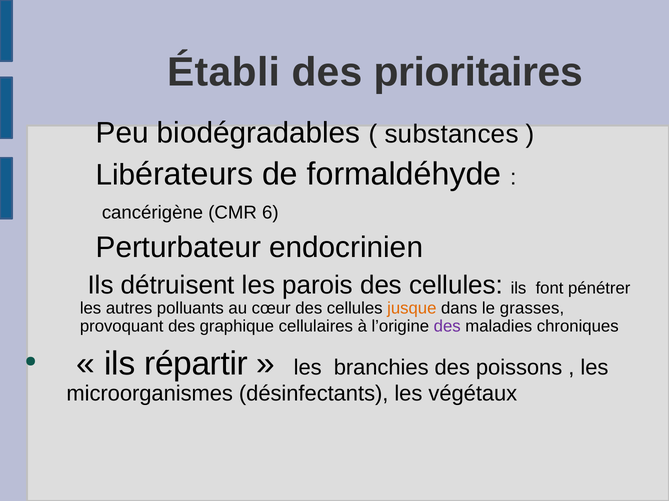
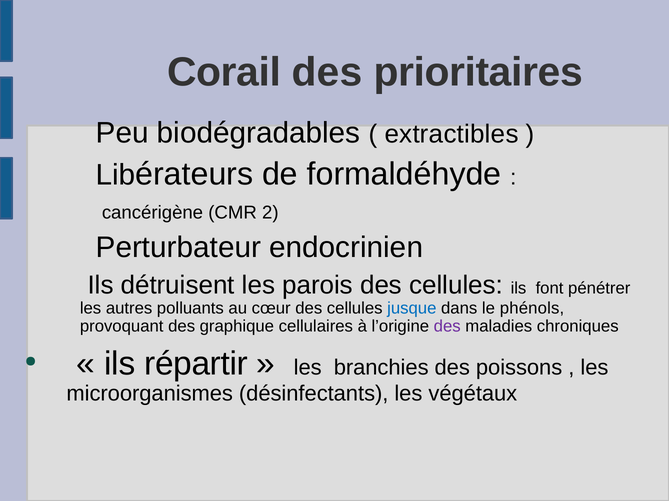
Établi: Établi -> Corail (224, 73)
substances: substances -> extractibles (452, 134)
6: 6 -> 2 (270, 213)
jusque colour: orange -> blue (412, 309)
grasses: grasses -> phénols (532, 309)
